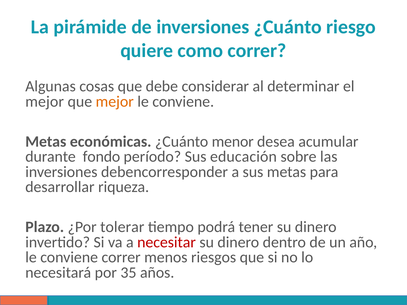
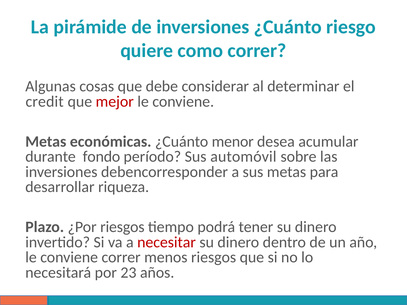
mejor: mejor -> credit (45, 102)
mejor colour: orange -> red (115, 102)
educación: educación -> automóvil (243, 157)
¿Por tolerar: tolerar -> riesgos (122, 227)
35: 35 -> 23 (128, 273)
